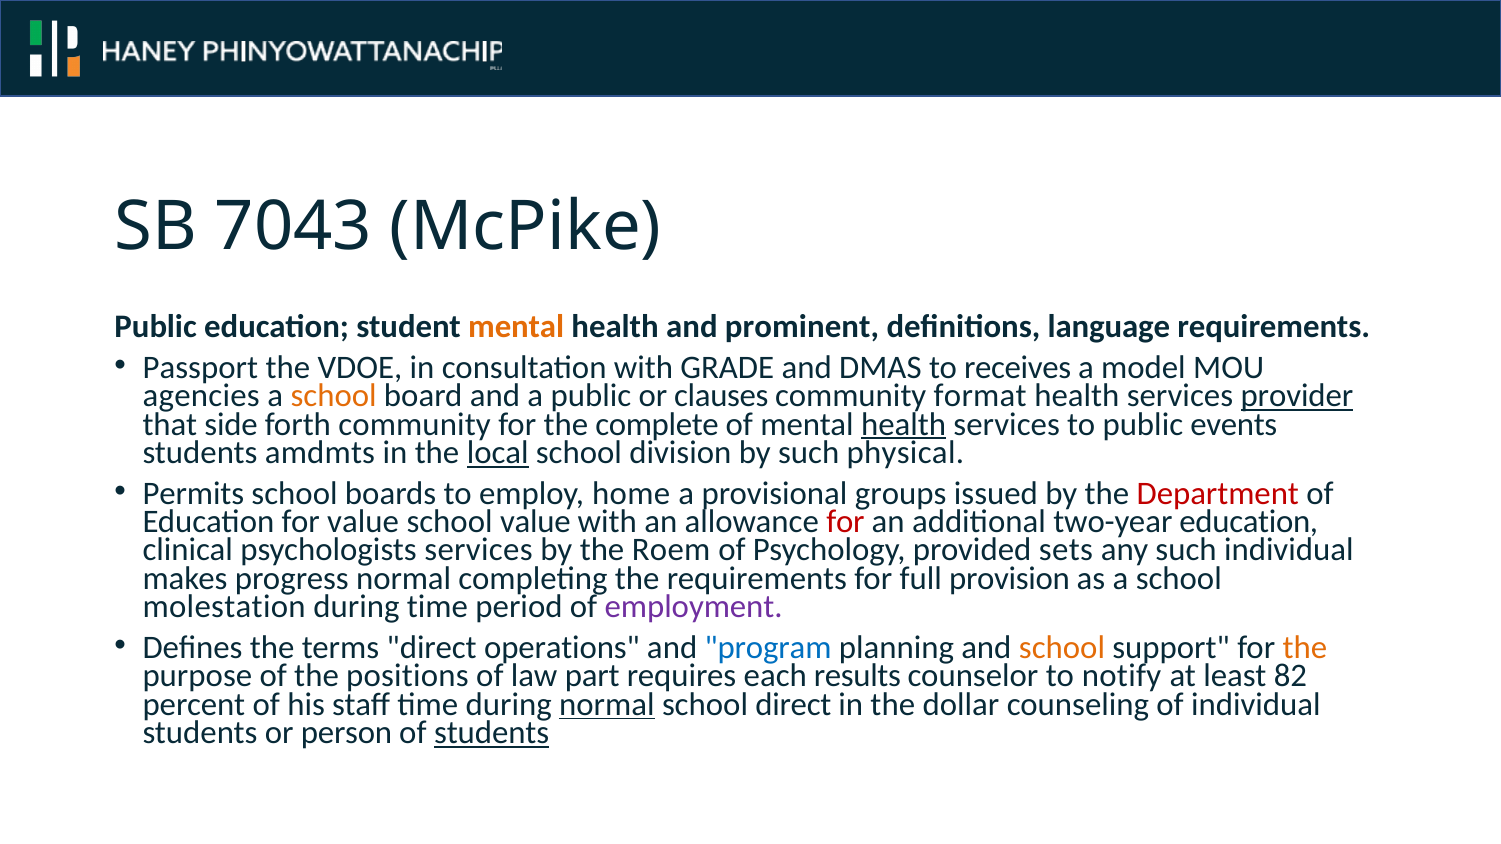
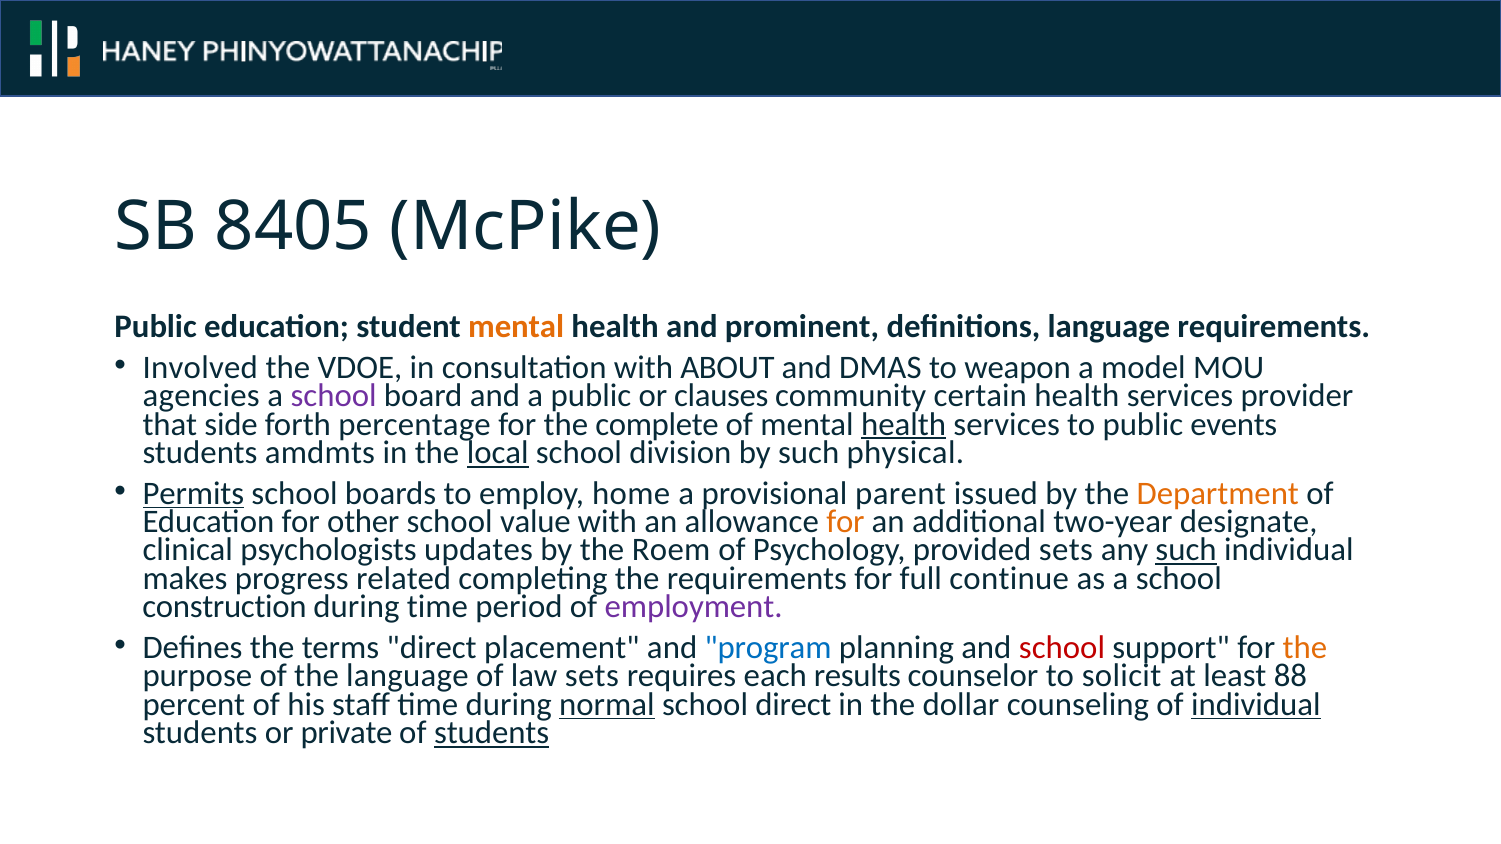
7043: 7043 -> 8405 (293, 227)
Passport: Passport -> Involved (200, 368)
GRADE: GRADE -> ABOUT (727, 368)
receives: receives -> weapon (1018, 368)
school colour: orange -> purple (334, 396)
format: format -> certain (980, 396)
provider underline: present -> none (1297, 396)
forth community: community -> percentage (415, 424)
Permits underline: none -> present (193, 494)
groups: groups -> parent (901, 494)
Department colour: red -> orange (1218, 494)
for value: value -> other (363, 522)
for colour: red -> orange (845, 522)
two-year education: education -> designate (1249, 522)
psychologists services: services -> updates (479, 550)
such underline: none -> present (1186, 550)
progress normal: normal -> related (404, 579)
provision: provision -> continue (1009, 579)
molestation: molestation -> construction (224, 607)
operations: operations -> placement (562, 648)
school colour: orange -> red (1062, 648)
the positions: positions -> language (407, 676)
law part: part -> sets (592, 676)
notify: notify -> solicit (1122, 676)
82: 82 -> 88 (1290, 676)
individual underline: none -> present (1256, 705)
person: person -> private (347, 733)
